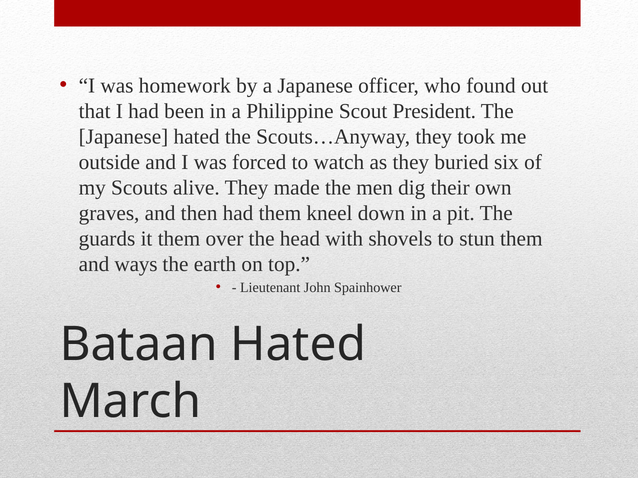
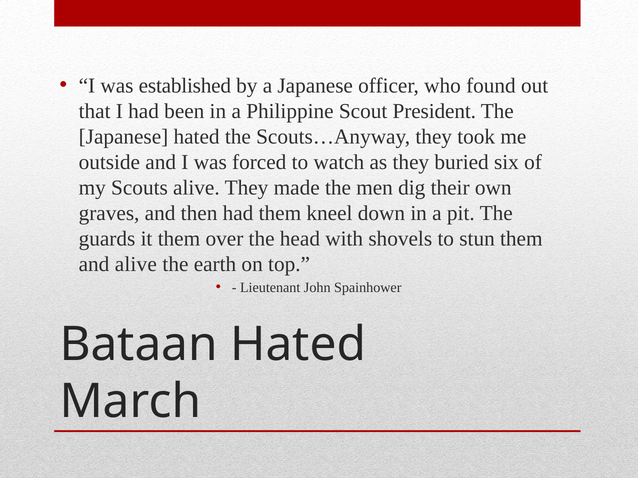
homework: homework -> established (185, 86)
and ways: ways -> alive (136, 264)
